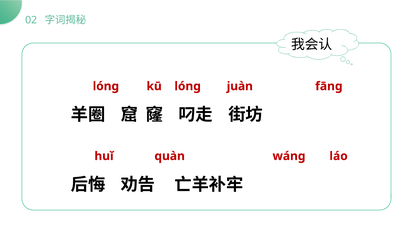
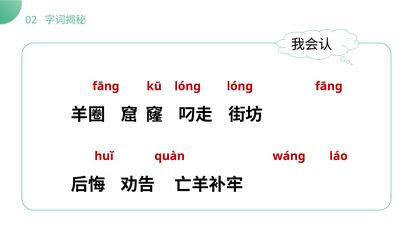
lóng: lóng -> fāng (106, 86)
lóng juàn: juàn -> lóng (240, 86)
